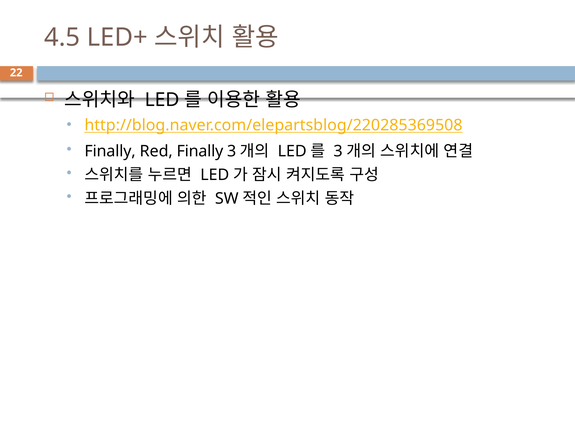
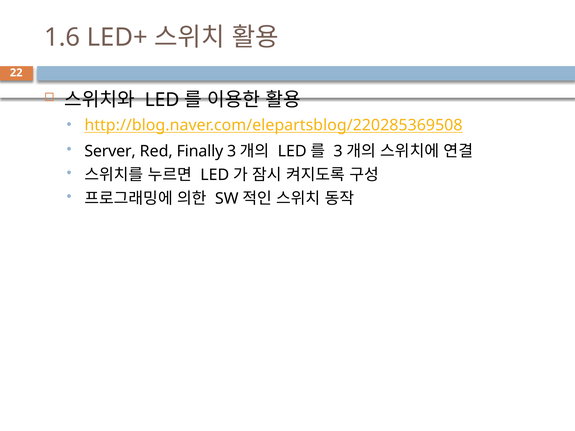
4.5: 4.5 -> 1.6 (62, 38)
Finally: Finally -> Server (110, 151)
